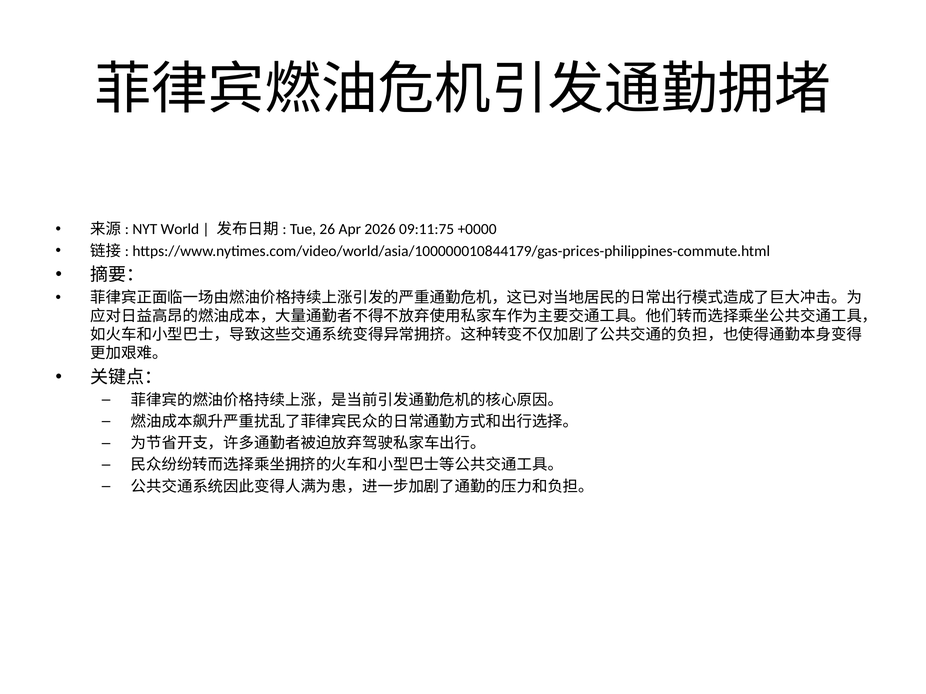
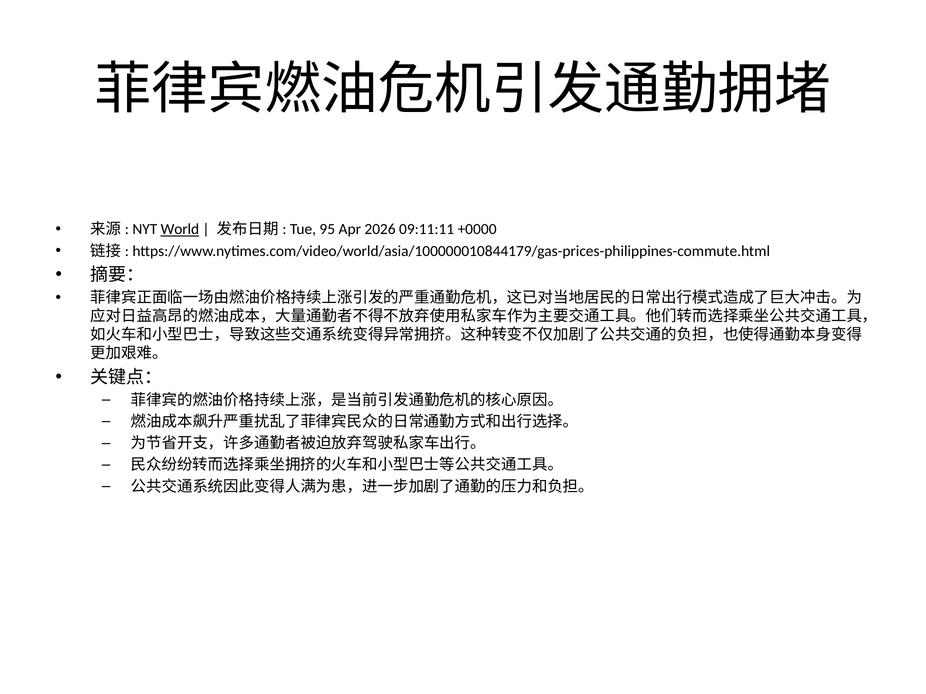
World underline: none -> present (180, 230)
26: 26 -> 95 (327, 230)
09:11:75: 09:11:75 -> 09:11:11 (427, 230)
